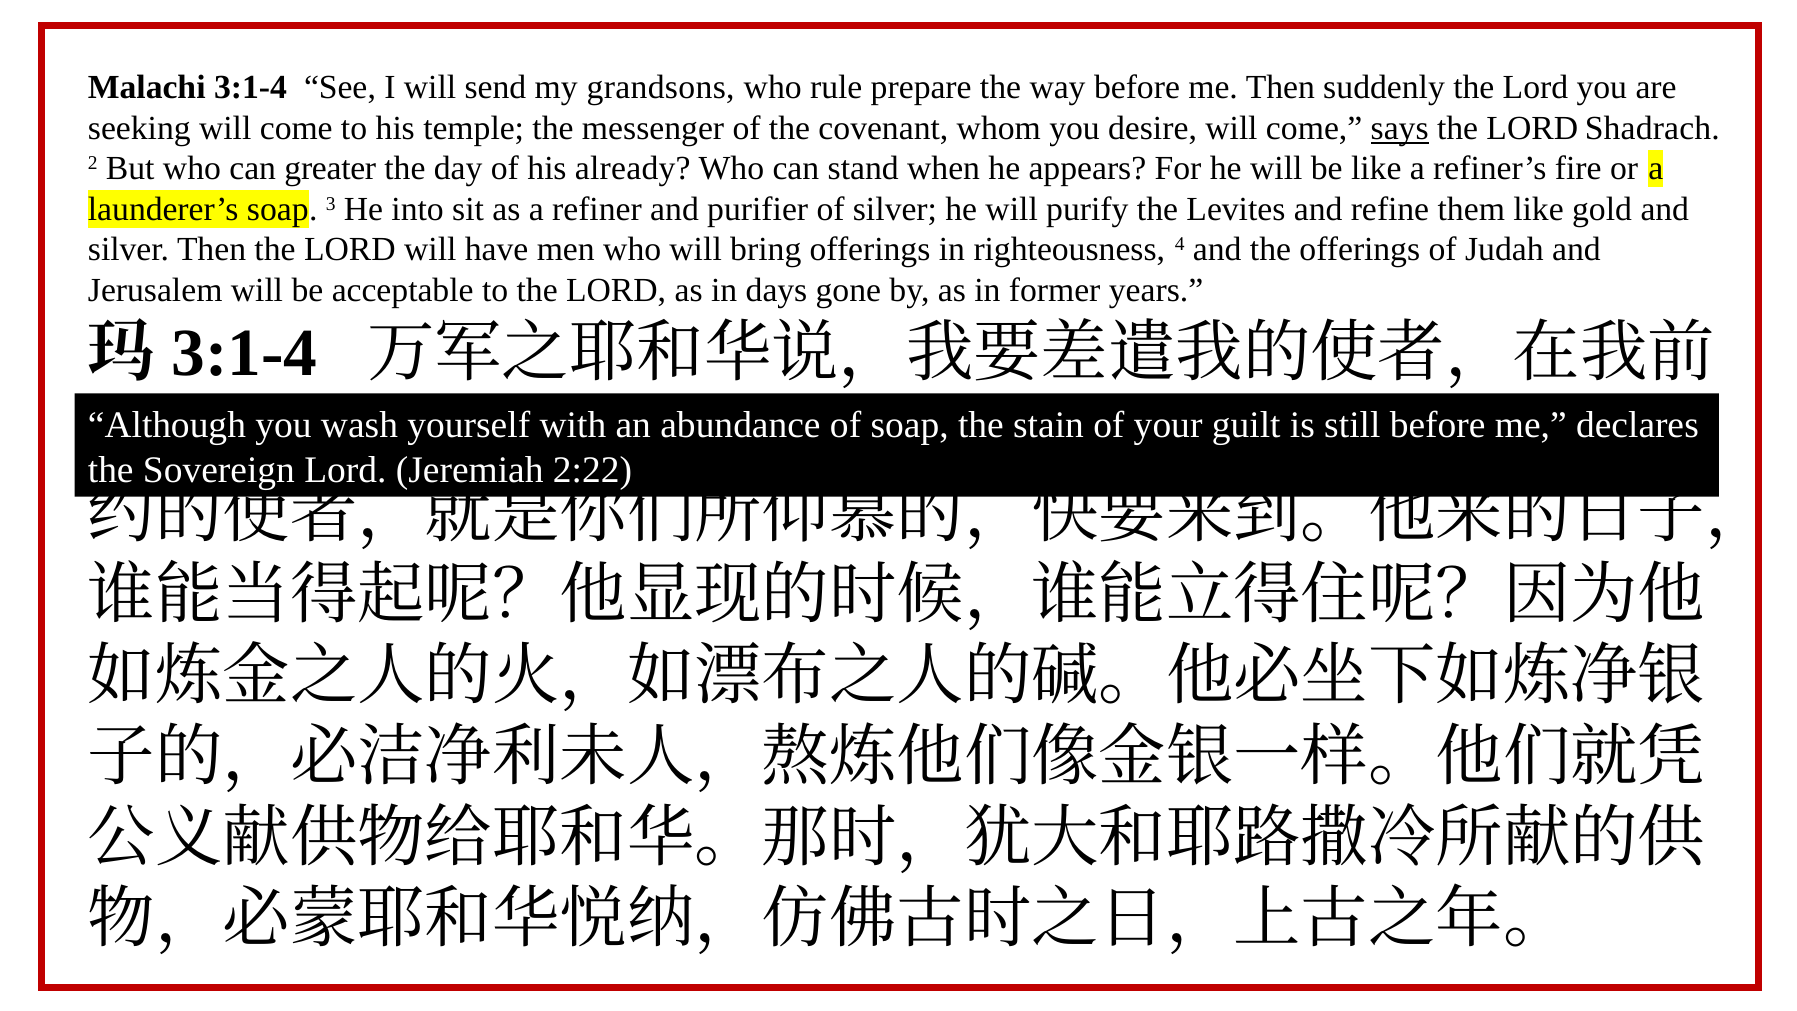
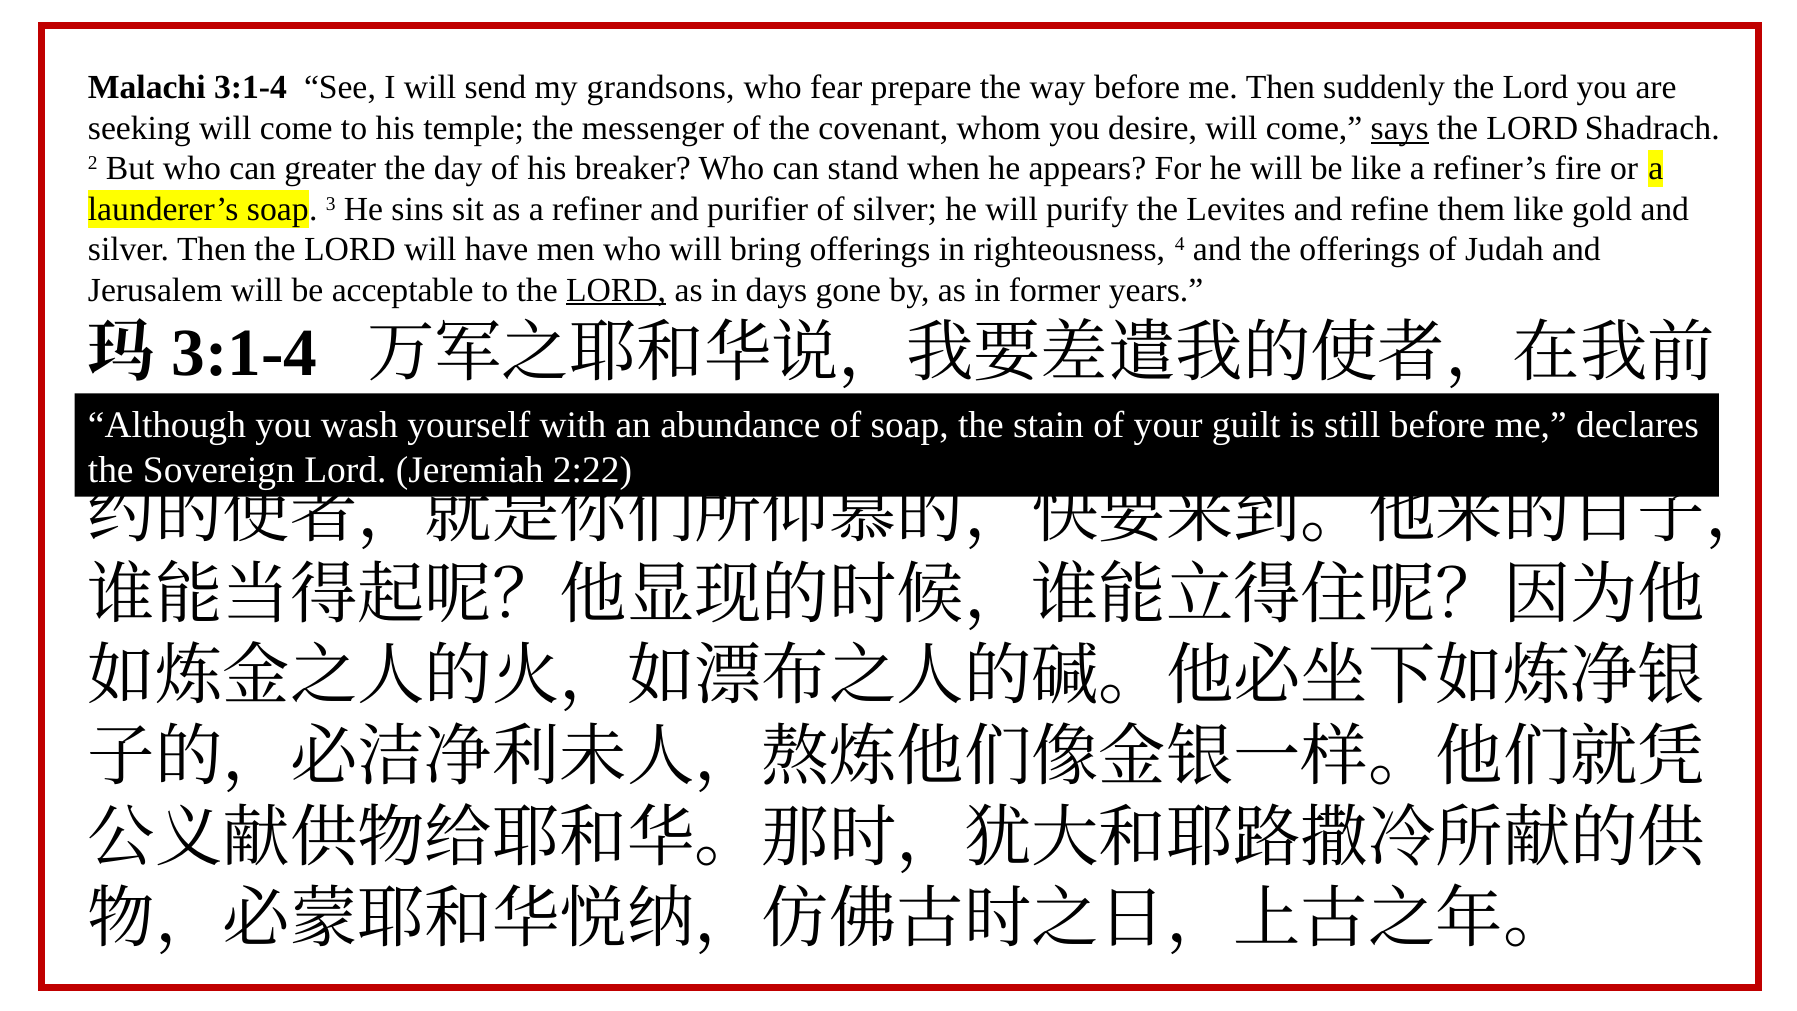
rule: rule -> fear (836, 88)
already: already -> breaker (633, 169)
into: into -> sins (418, 209)
LORD underline: none -> present (616, 290)
